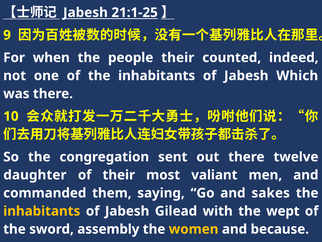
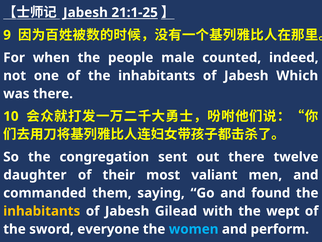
people their: their -> male (178, 58)
sakes: sakes -> found (271, 193)
assembly: assembly -> everyone (108, 229)
women colour: yellow -> light blue (194, 229)
because: because -> perform (280, 229)
